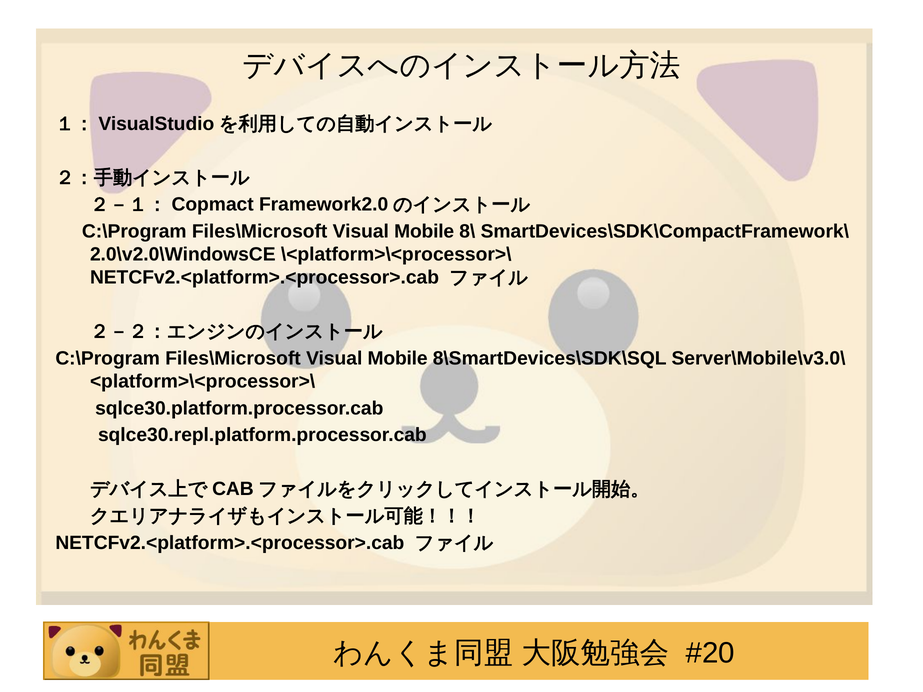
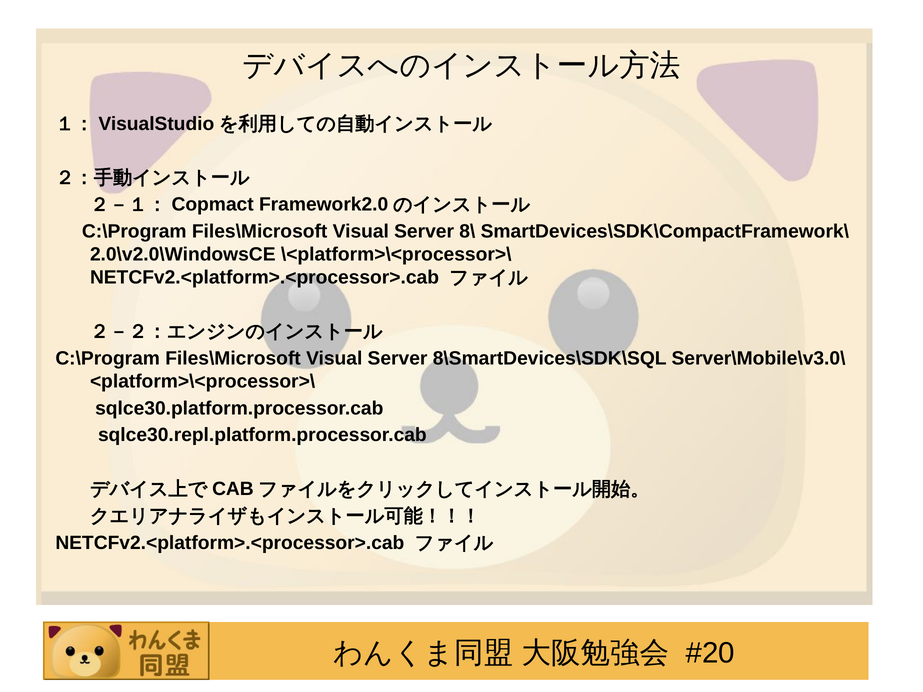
Mobile: Mobile -> Server (424, 231)
Mobile: Mobile -> Server (398, 358)
